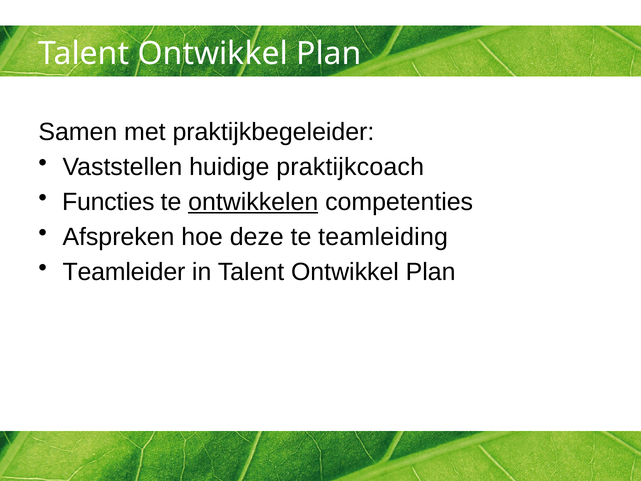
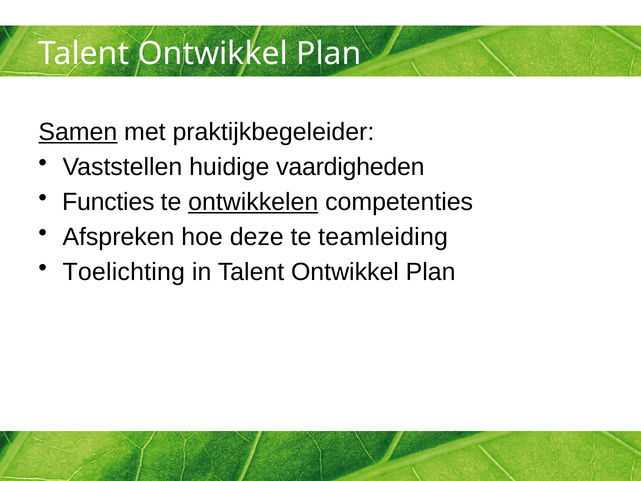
Samen underline: none -> present (78, 132)
praktijkcoach: praktijkcoach -> vaardigheden (350, 167)
Teamleider: Teamleider -> Toelichting (124, 272)
